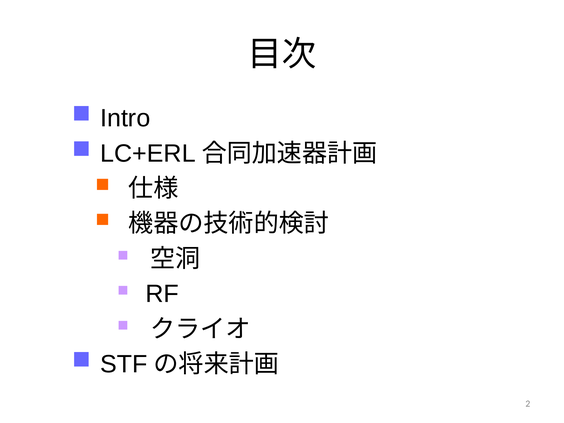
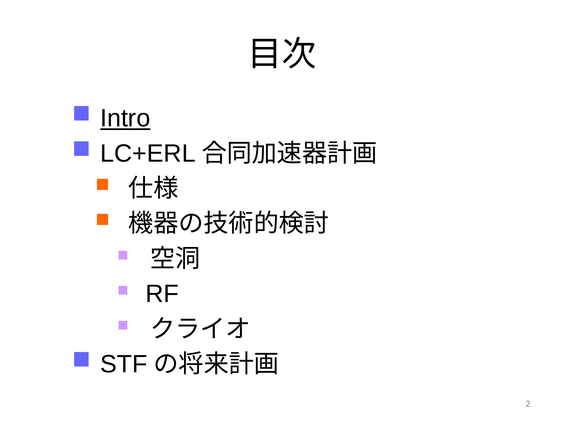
Intro underline: none -> present (125, 118)
